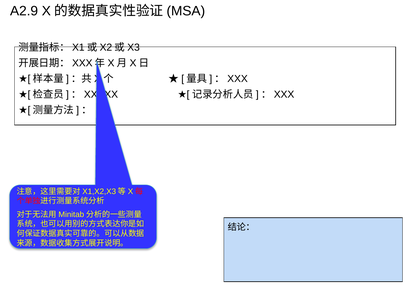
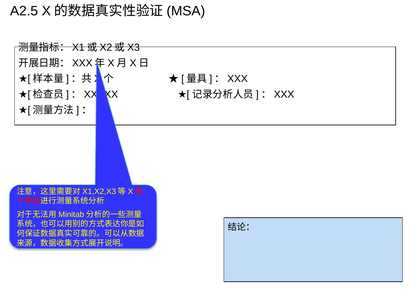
A2.9: A2.9 -> A2.5 (24, 11)
